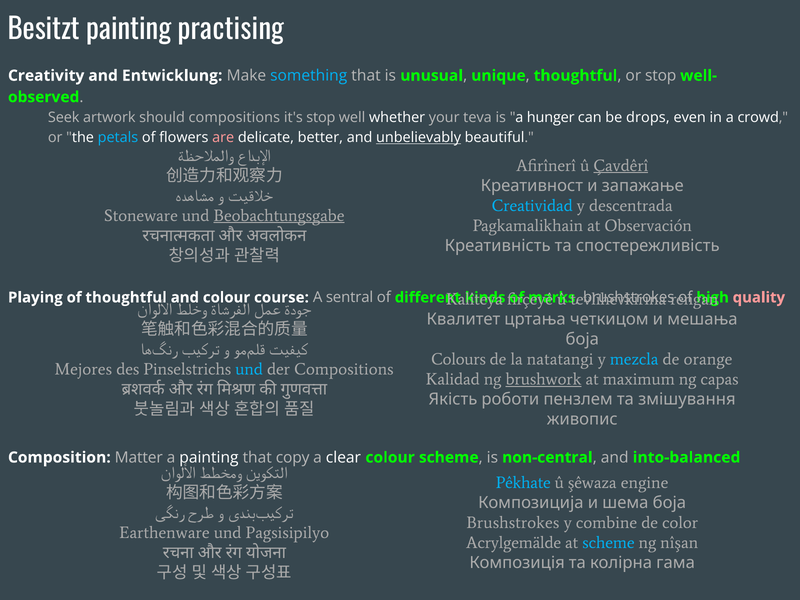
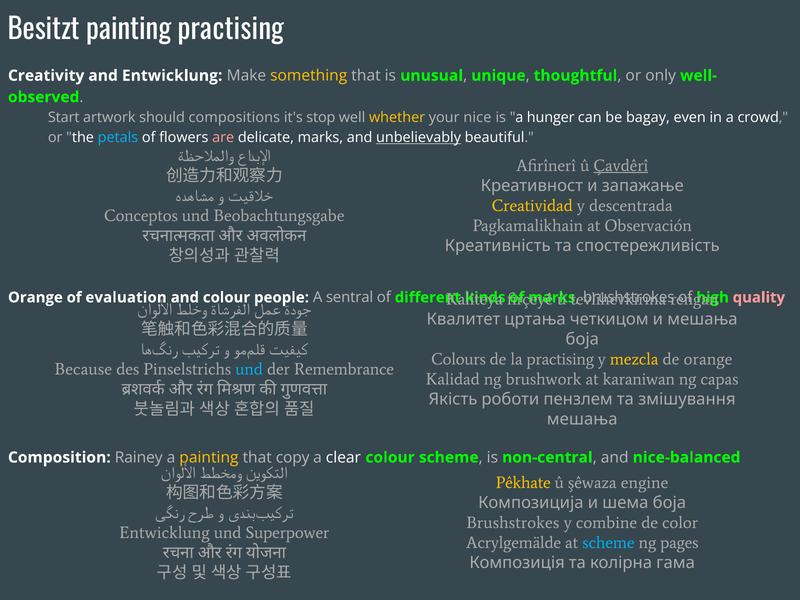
something colour: light blue -> yellow (309, 76)
or stop: stop -> only (661, 76)
Seek: Seek -> Start (64, 118)
whether colour: white -> yellow (397, 118)
teva: teva -> nice (477, 118)
drops: drops -> bagay (648, 118)
delicate better: better -> marks (320, 138)
Creatividad colour: light blue -> yellow (532, 206)
Stoneware: Stoneware -> Conceptos (141, 216)
Beobachtungsgabe underline: present -> none (279, 216)
Playing: Playing -> Orange (35, 297)
of thoughtful: thoughtful -> evaluation (126, 297)
course: course -> people (282, 297)
la natatangi: natatangi -> practising (560, 359)
mezcla colour: light blue -> yellow (634, 359)
Mejores: Mejores -> Because (83, 369)
der Compositions: Compositions -> Remembrance (344, 369)
brushwork underline: present -> none (544, 379)
maximum: maximum -> karaniwan (639, 379)
живопис: живопис -> мешања (582, 419)
Matter: Matter -> Rainey (139, 457)
painting colour: white -> yellow (209, 457)
into-balanced: into-balanced -> nice-balanced (687, 457)
Pêkhate colour: light blue -> yellow (523, 483)
Earthenware: Earthenware -> Entwicklung (164, 533)
Pagsisipilyo: Pagsisipilyo -> Superpower (287, 533)
nîşan: nîşan -> pages (679, 543)
